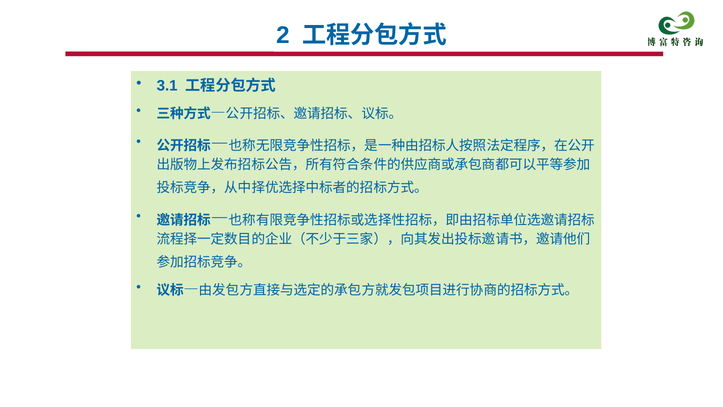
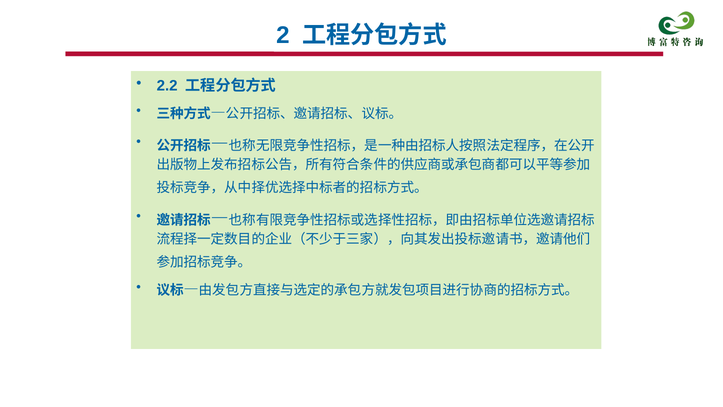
3.1: 3.1 -> 2.2 (167, 86)
